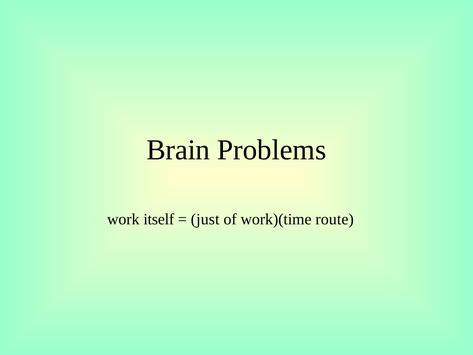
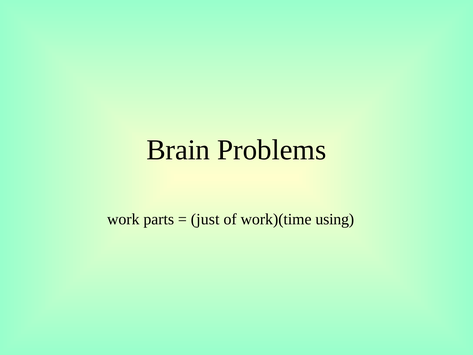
itself: itself -> parts (159, 219)
route: route -> using (335, 219)
